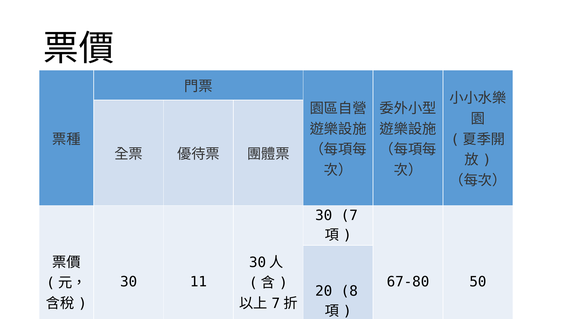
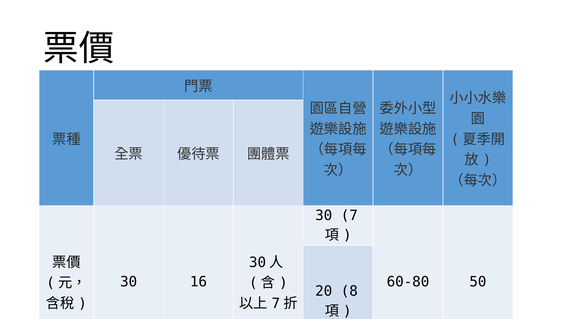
11: 11 -> 16 (198, 282)
67-80: 67-80 -> 60-80 (408, 282)
